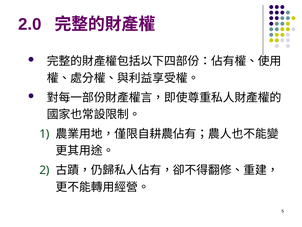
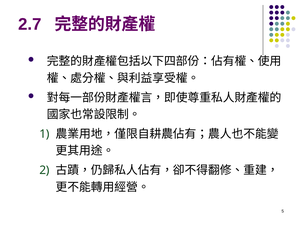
2.0: 2.0 -> 2.7 (30, 24)
